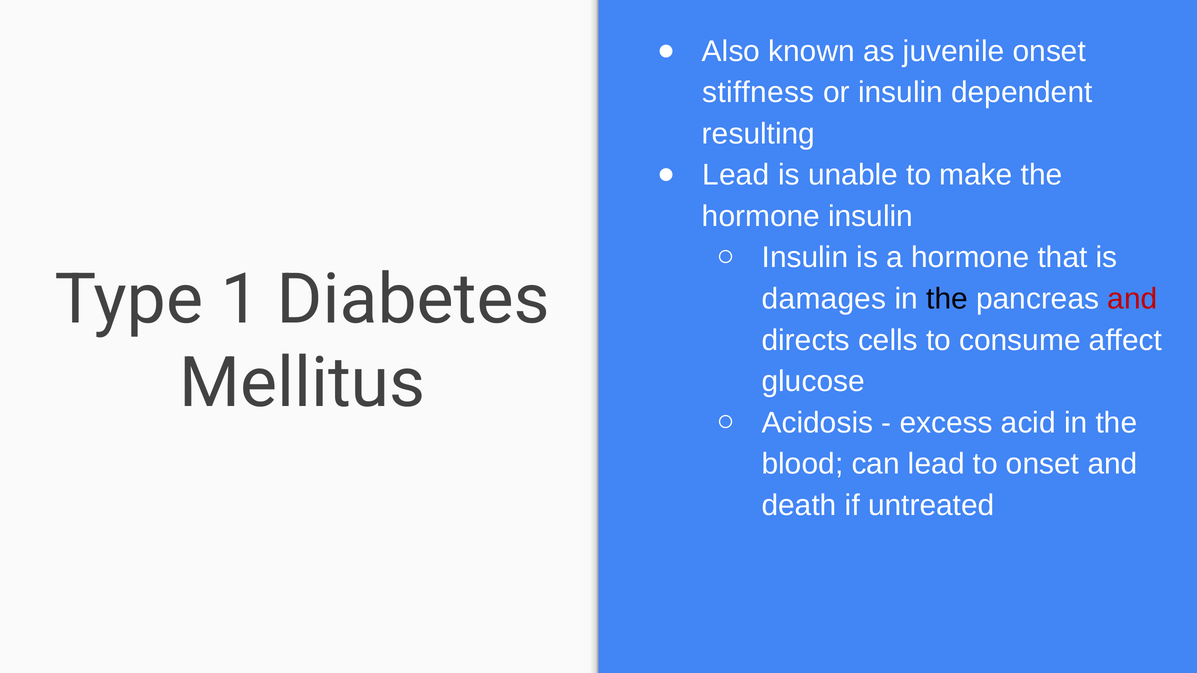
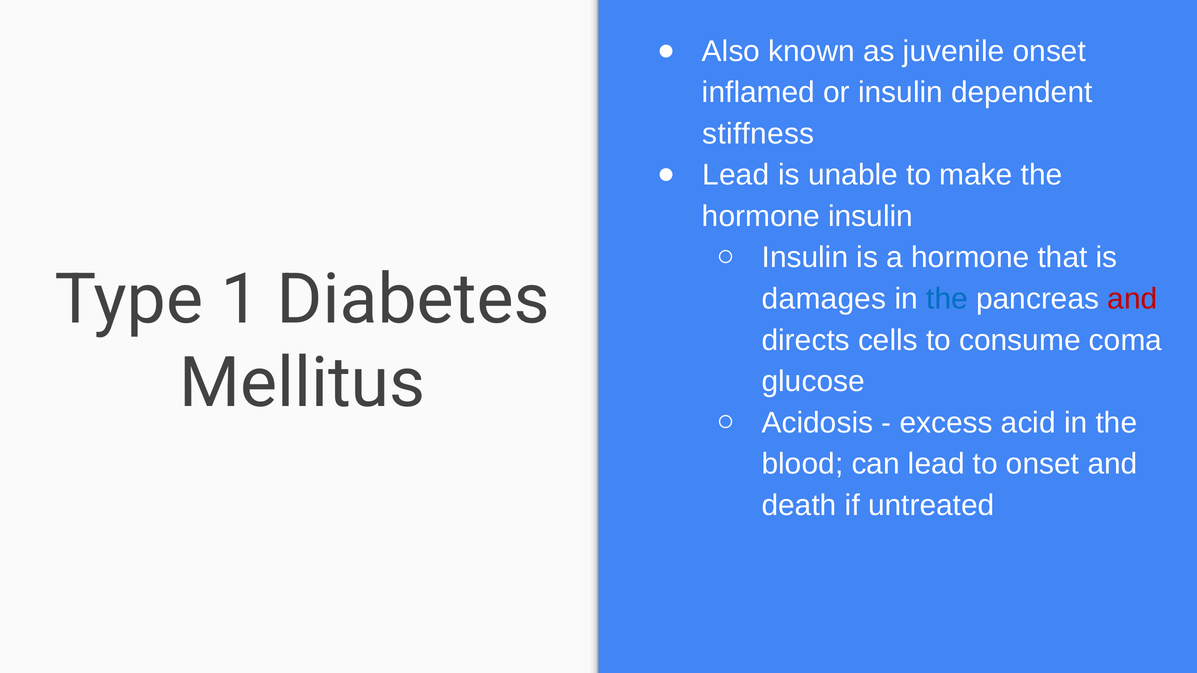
stiffness: stiffness -> inflamed (759, 93)
resulting: resulting -> stiffness (758, 134)
the colour: black -> blue (947, 299)
affect: affect -> coma (1126, 340)
